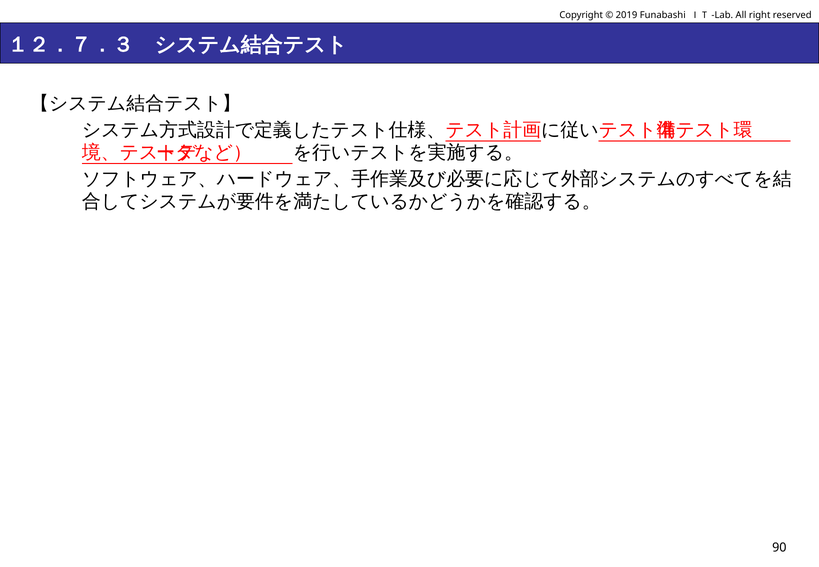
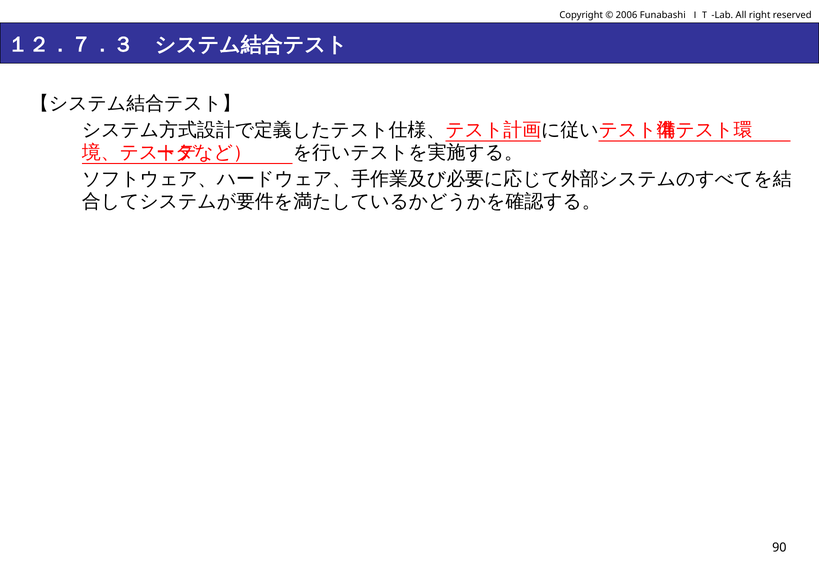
2019: 2019 -> 2006 (627, 15)
